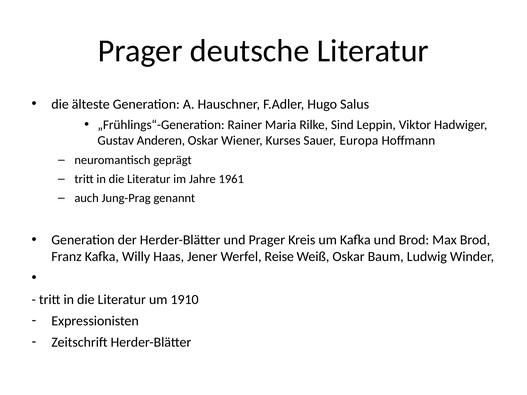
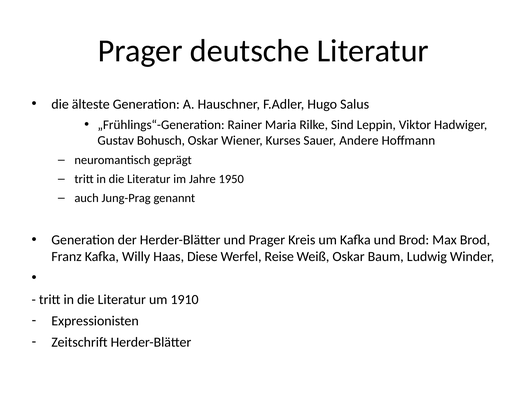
Anderen: Anderen -> Bohusch (161, 141)
Europa: Europa -> Andere (359, 141)
1961: 1961 -> 1950 (231, 179)
Jener: Jener -> Diese (202, 257)
